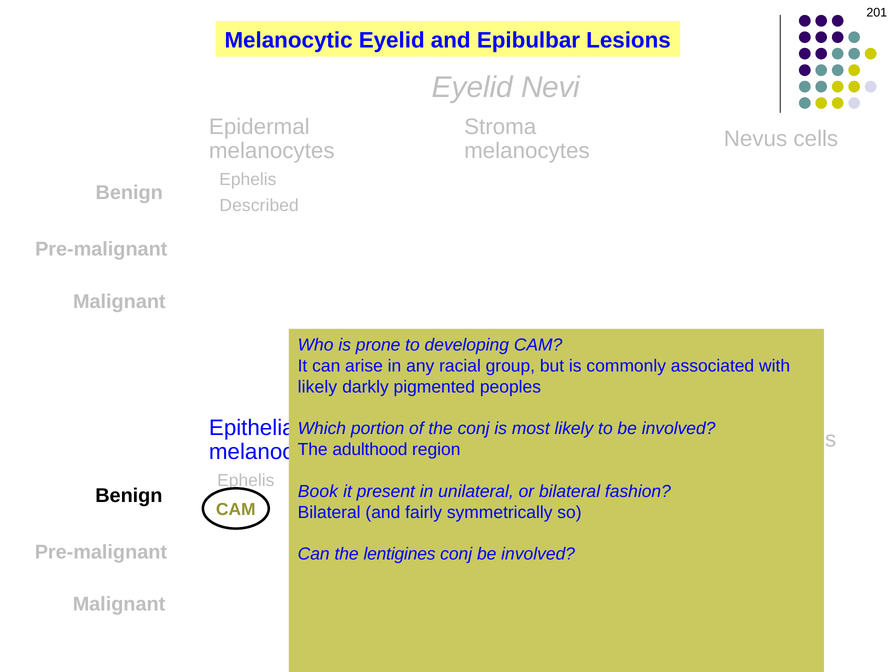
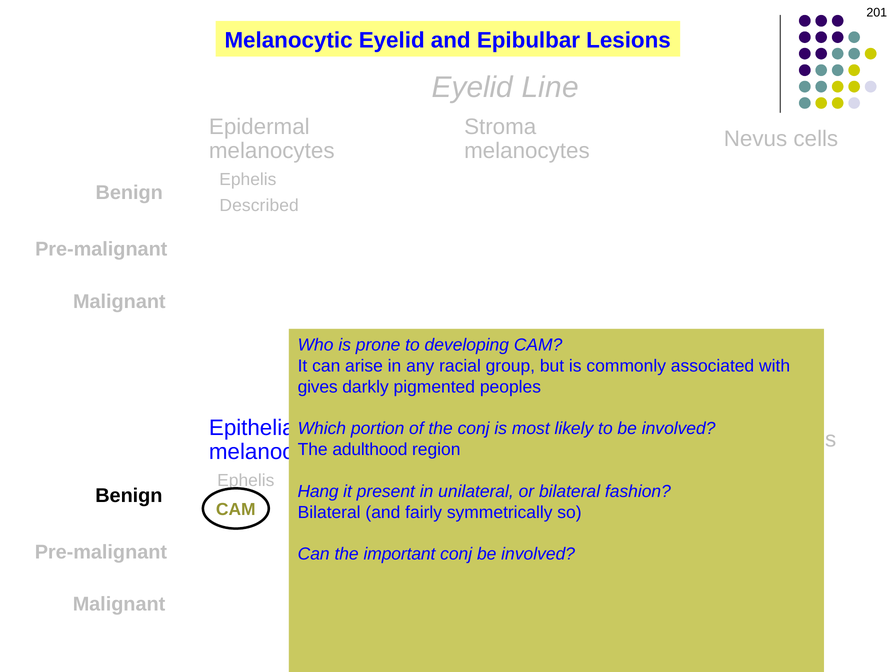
Nevi: Nevi -> Line (550, 87)
likely: likely -> gives (318, 387)
Book: Book -> Hang (318, 491)
lentigines: lentigines -> important (399, 554)
